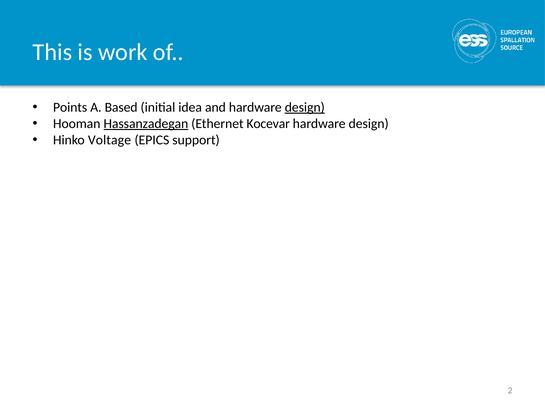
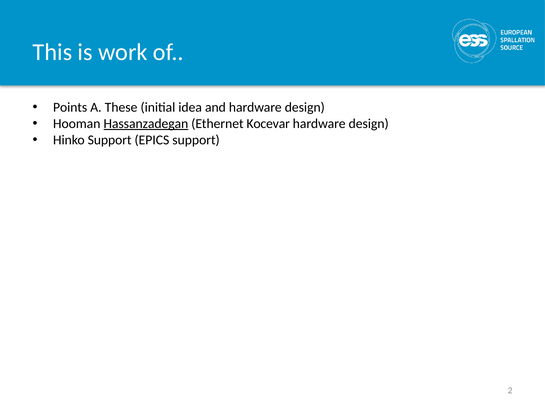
Based: Based -> These (121, 107)
design underline: present -> none (305, 107)
Hinko Voltage: Voltage -> Support (110, 140)
